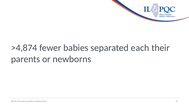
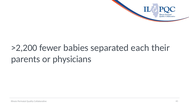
>4,874: >4,874 -> >2,200 (24, 48)
newborns: newborns -> physicians (72, 59)
